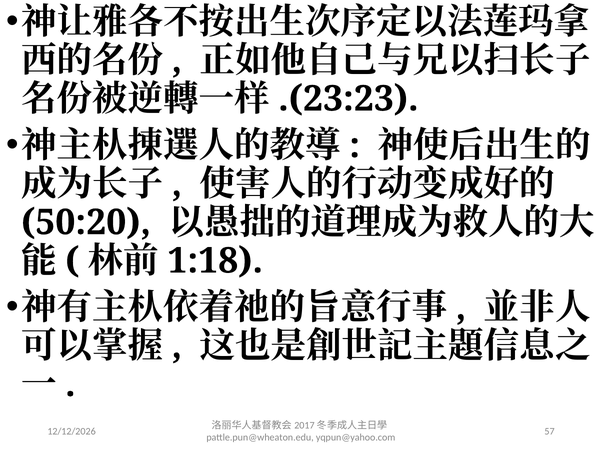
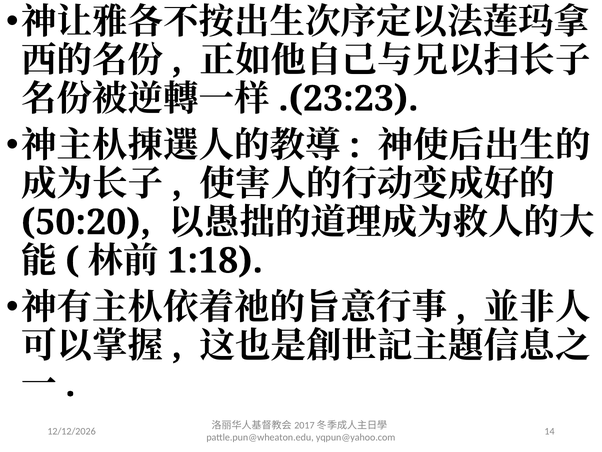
57: 57 -> 14 (550, 431)
